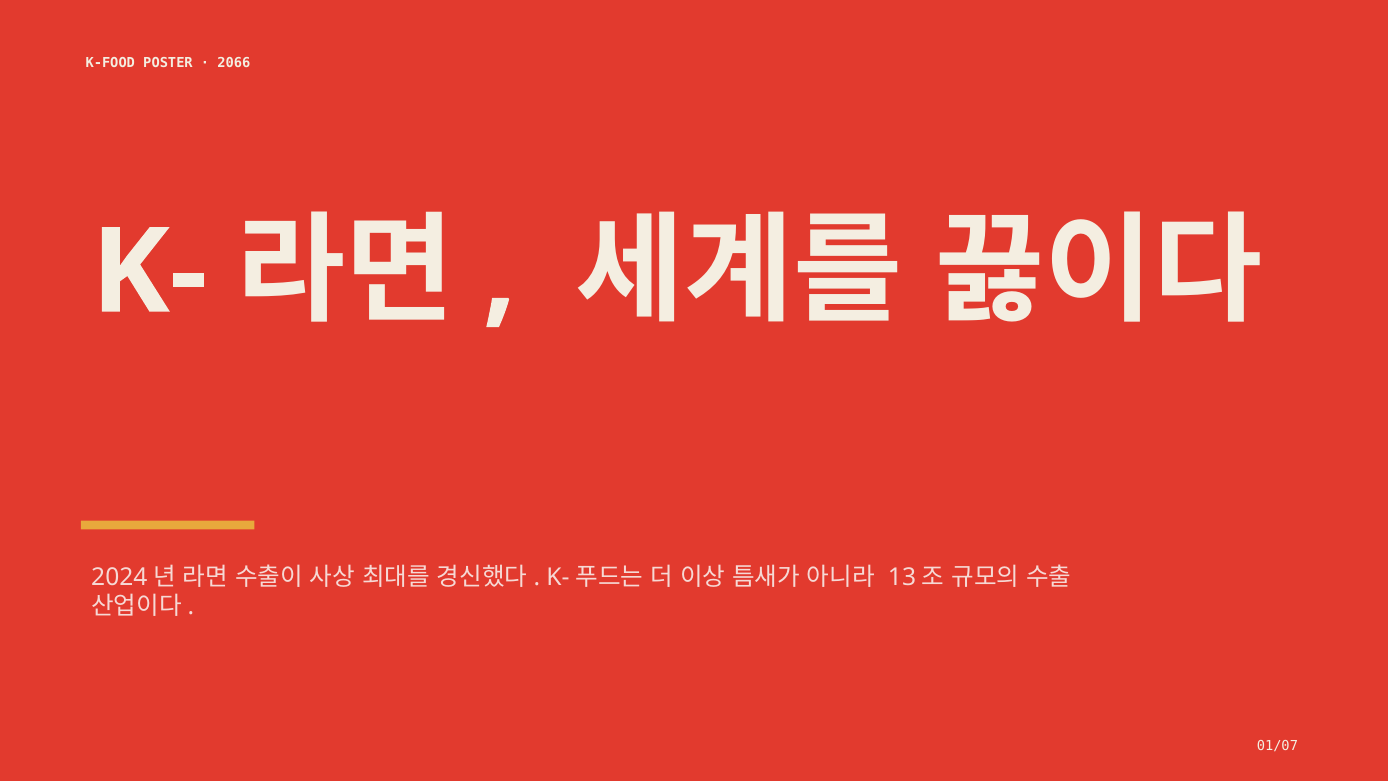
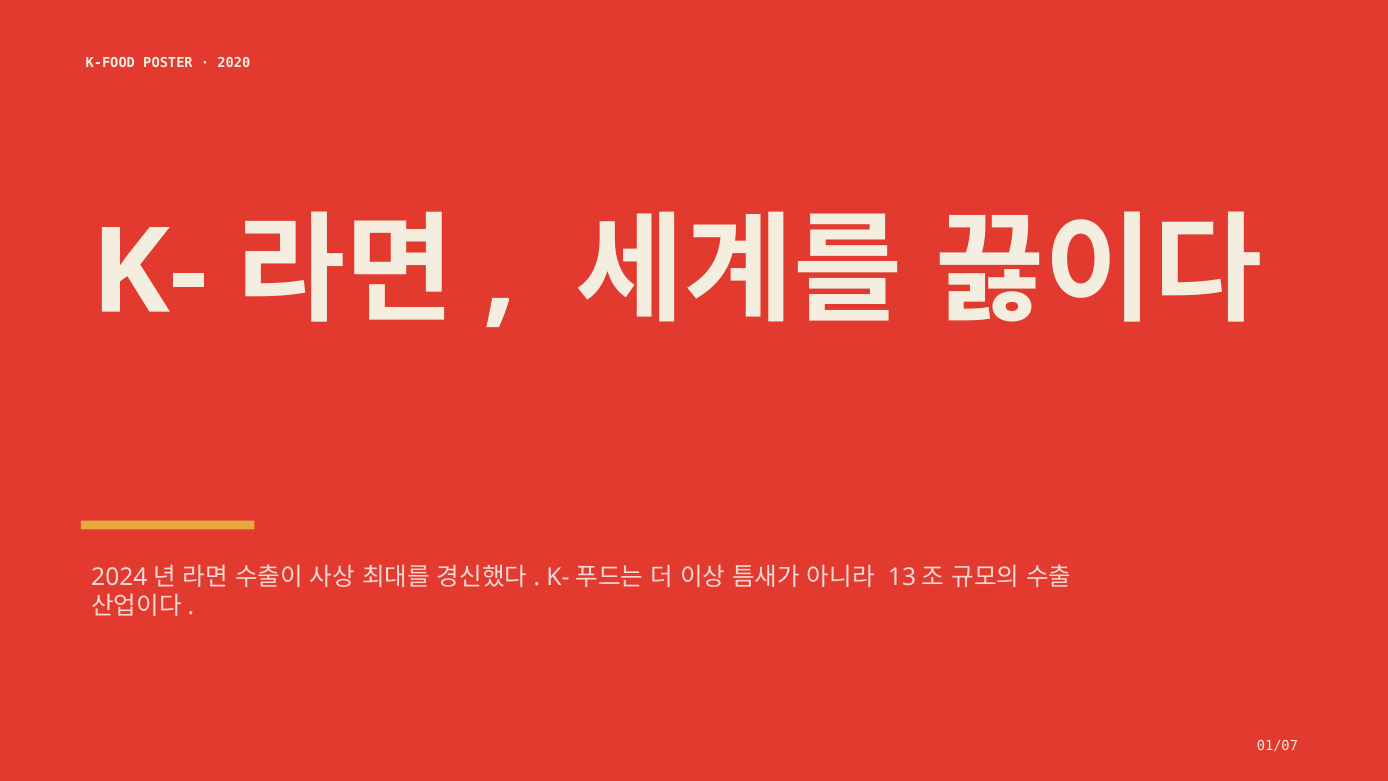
2066: 2066 -> 2020 (234, 63)
